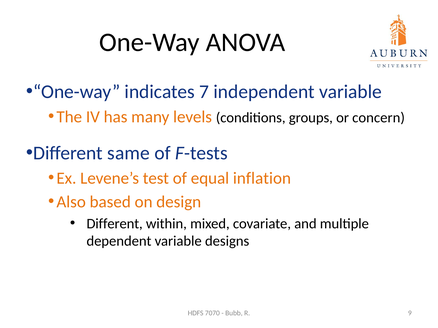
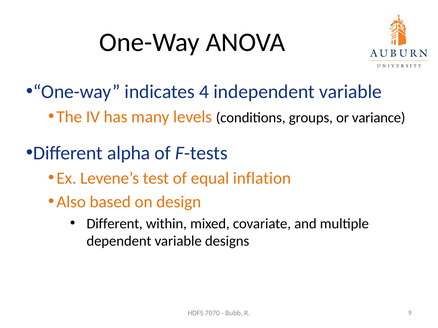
7: 7 -> 4 (204, 92)
concern: concern -> variance (379, 118)
same: same -> alpha (129, 153)
